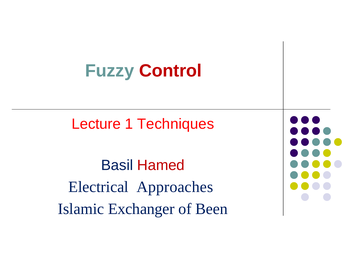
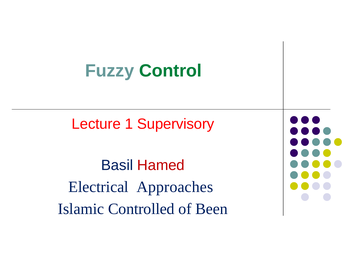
Control colour: red -> green (170, 71)
Techniques: Techniques -> Supervisory (176, 124)
Exchanger: Exchanger -> Controlled (141, 209)
